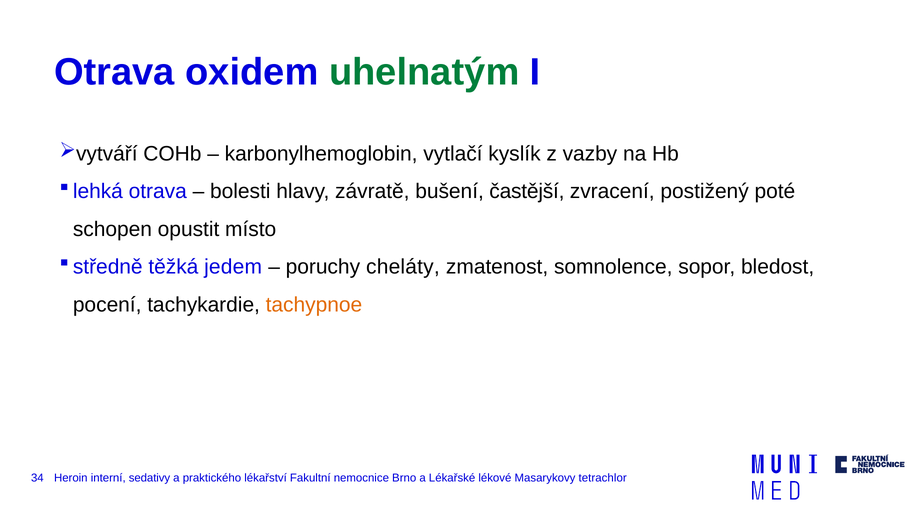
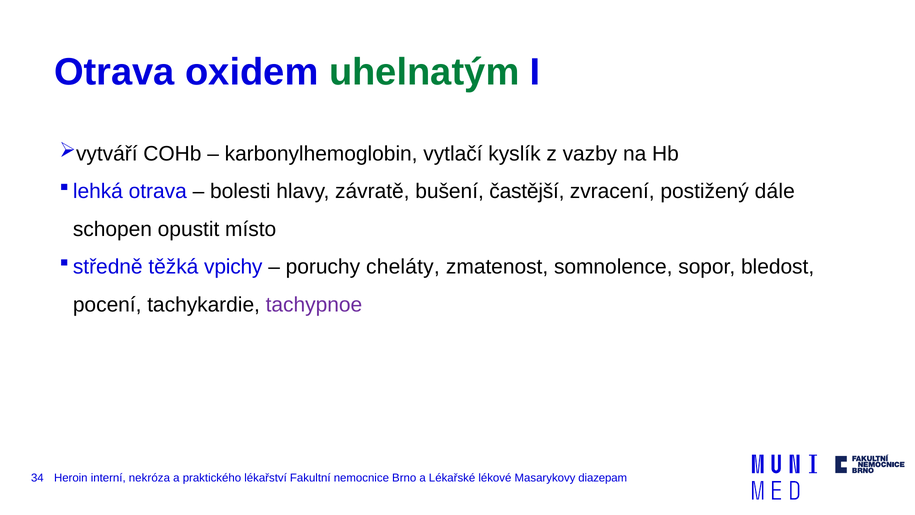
poté: poté -> dále (775, 191)
jedem: jedem -> vpichy (233, 267)
tachypnoe colour: orange -> purple (314, 304)
sedativy: sedativy -> nekróza (149, 478)
tetrachlor: tetrachlor -> diazepam (603, 478)
